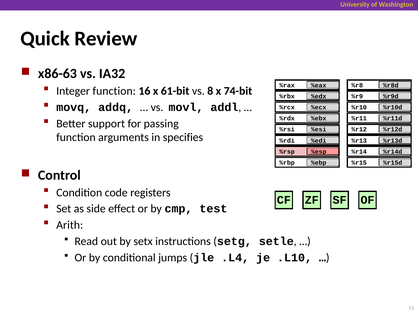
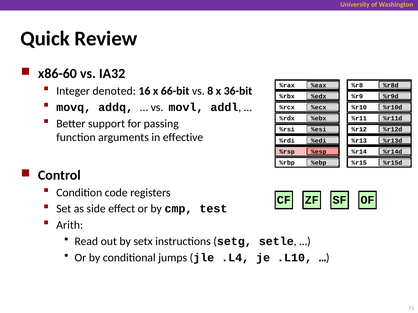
x86-63: x86-63 -> x86-60 (57, 74)
Integer function: function -> denoted (114, 91)
61-bit: 61-bit -> 66-bit (175, 91)
74-bit: 74-bit -> 36-bit (238, 91)
specifies: specifies -> effective (183, 138)
